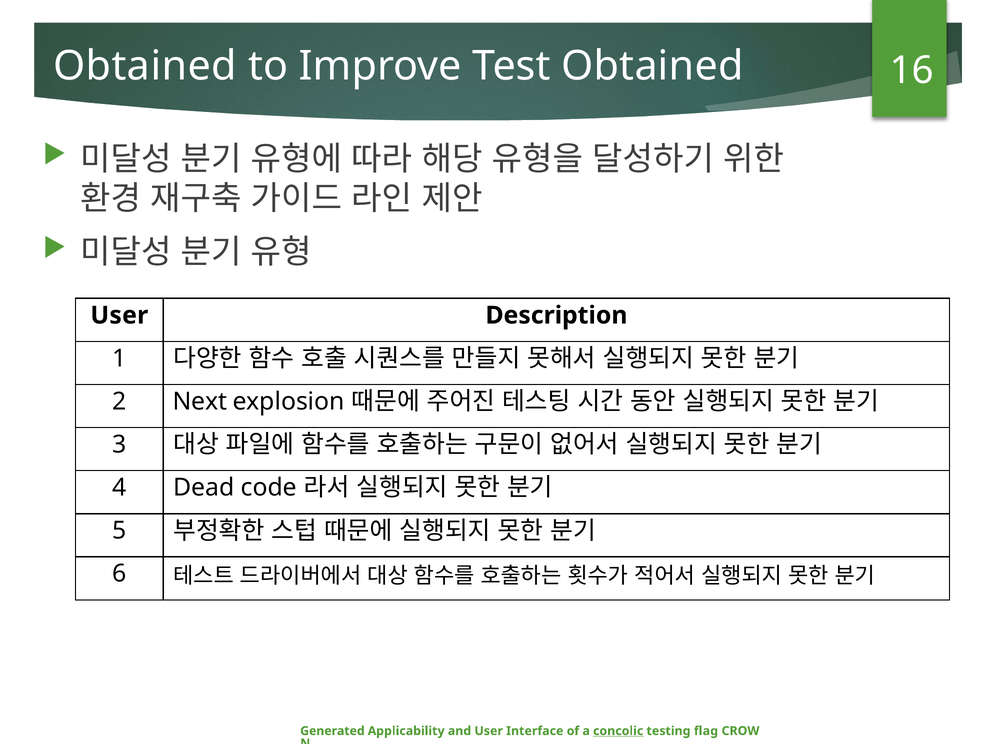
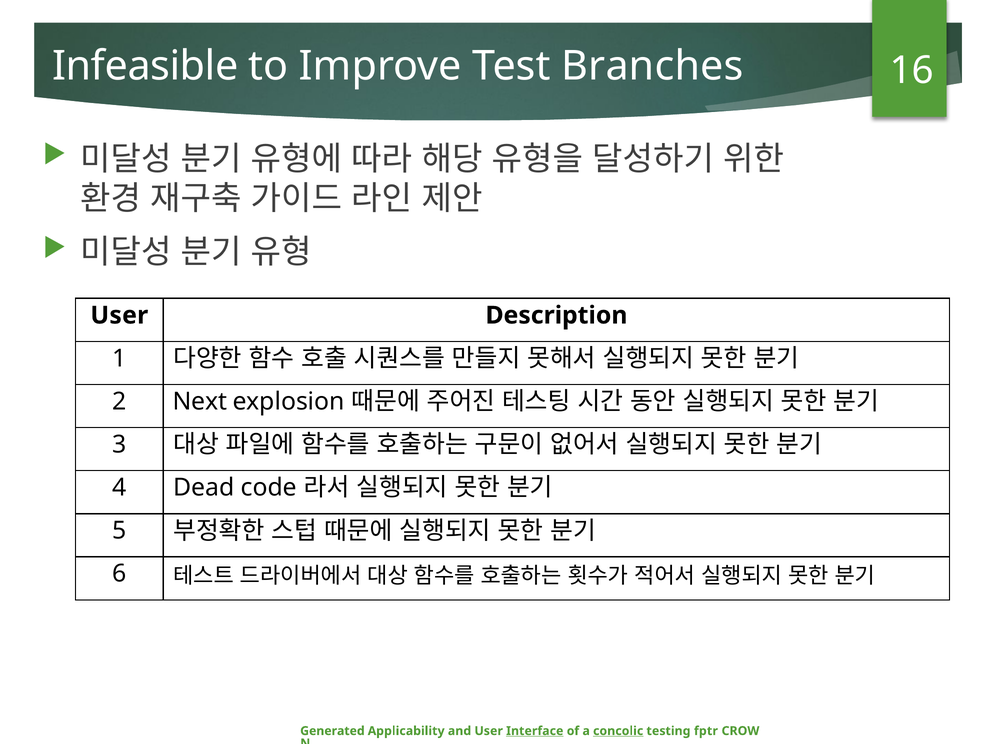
Obtained: Obtained -> Infeasible (145, 66)
Test Obtained: Obtained -> Branches (652, 66)
Interface underline: none -> present (535, 731)
flag: flag -> fptr (706, 731)
